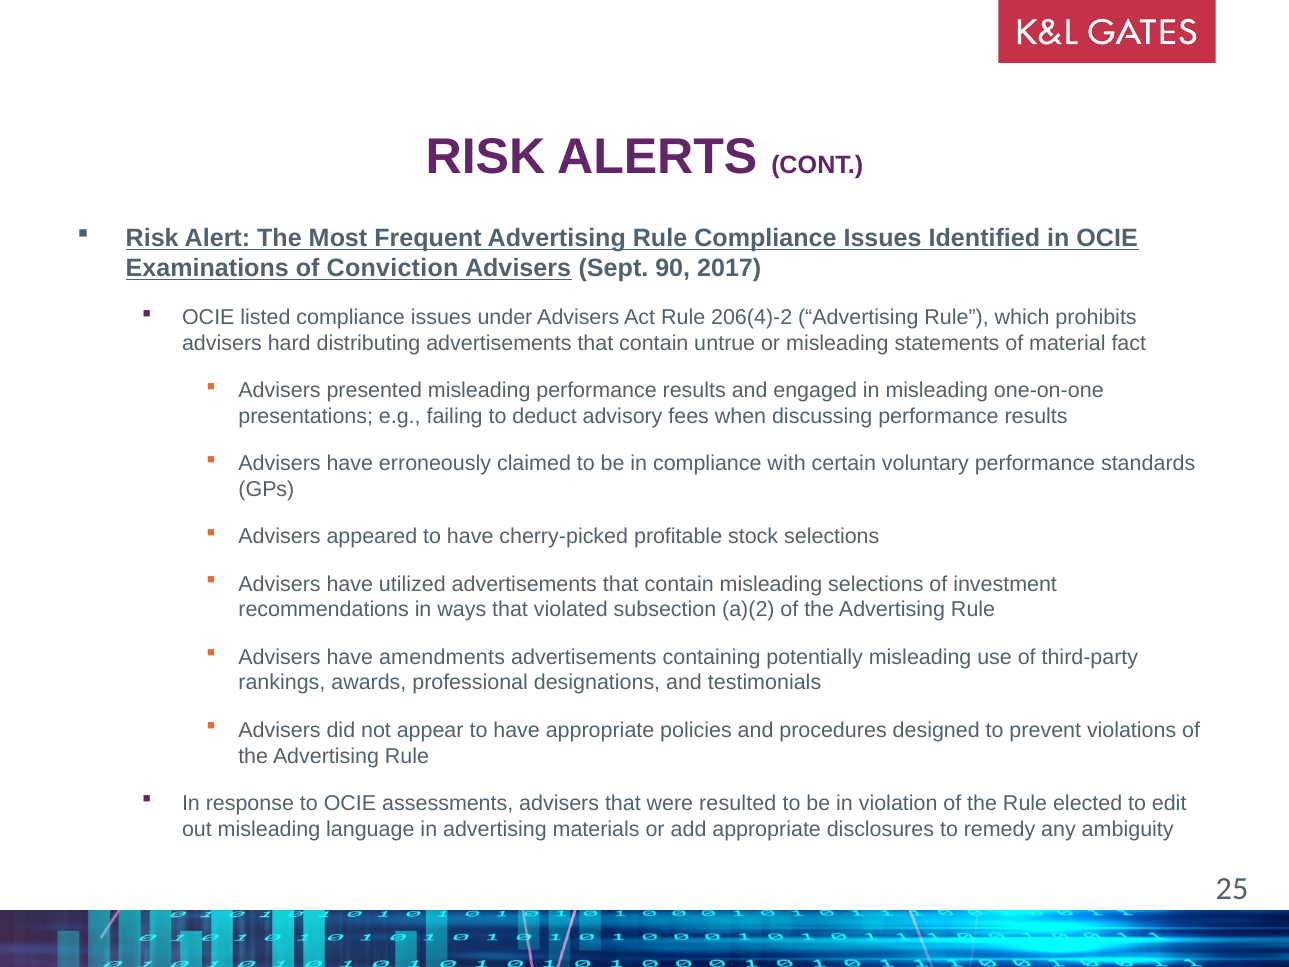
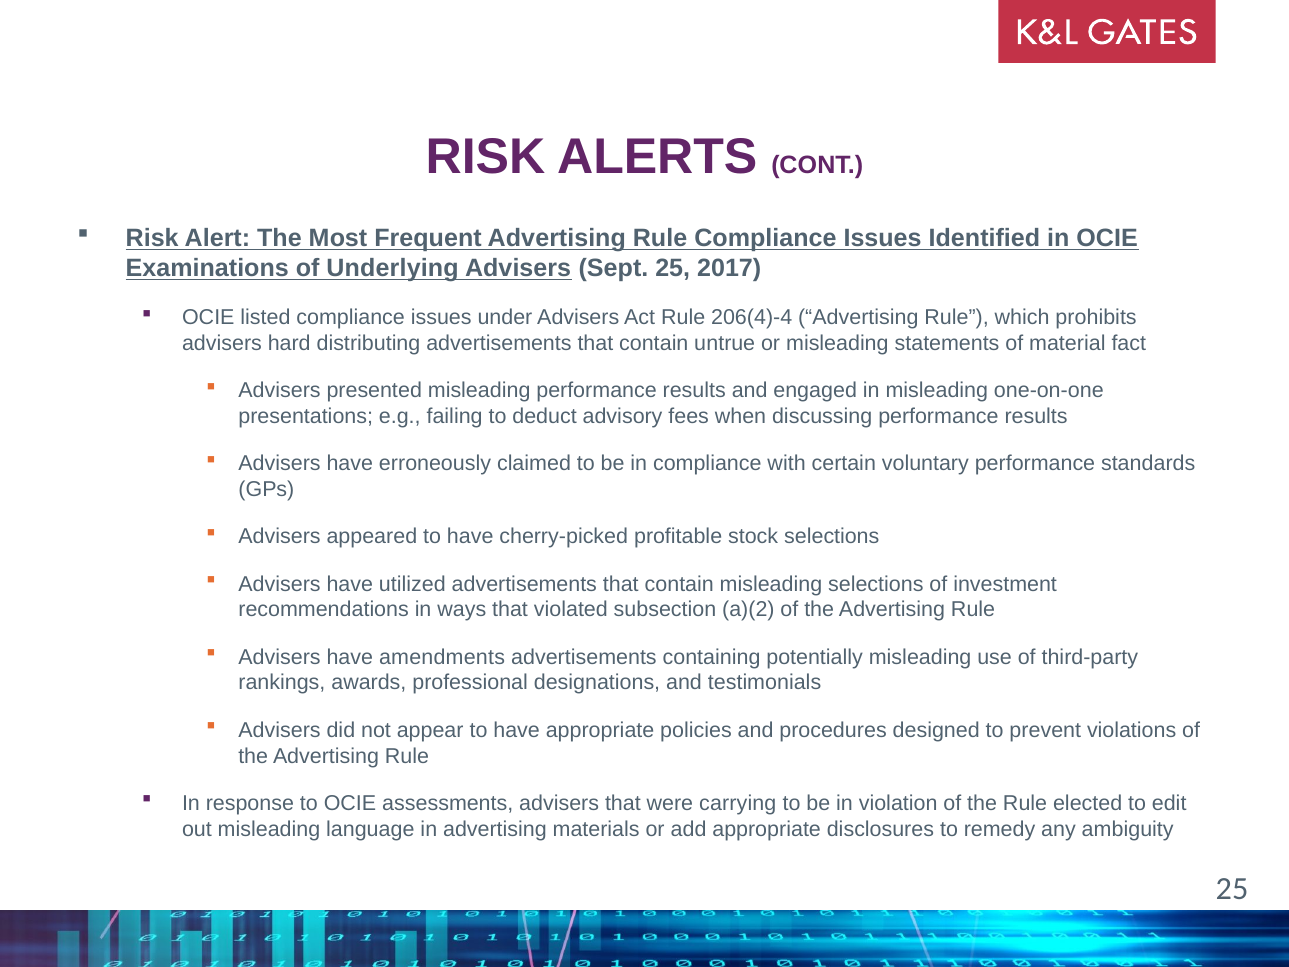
Conviction: Conviction -> Underlying (393, 268)
Sept 90: 90 -> 25 (673, 268)
206(4)-2: 206(4)-2 -> 206(4)-4 (752, 317)
resulted: resulted -> carrying (738, 803)
